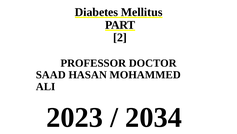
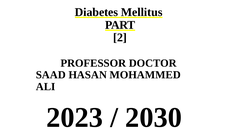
2034: 2034 -> 2030 (154, 117)
